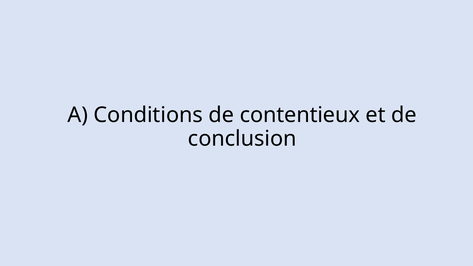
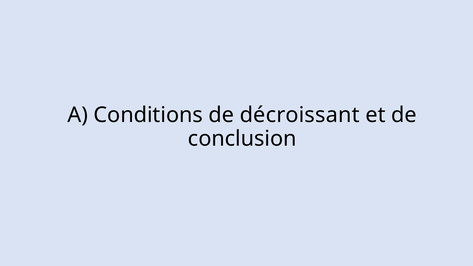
contentieux: contentieux -> décroissant (300, 115)
